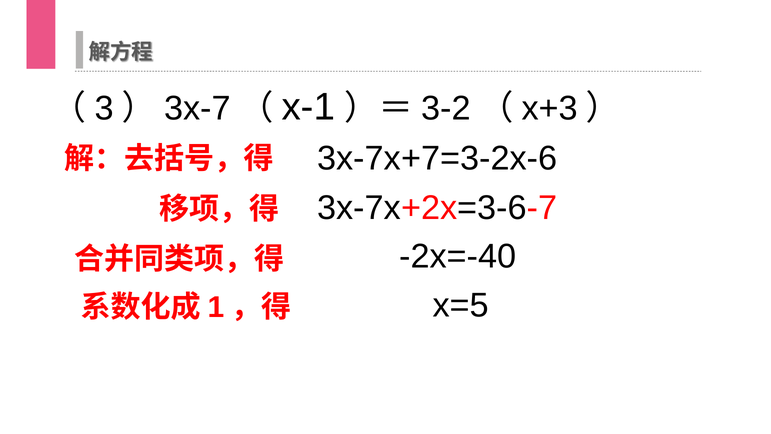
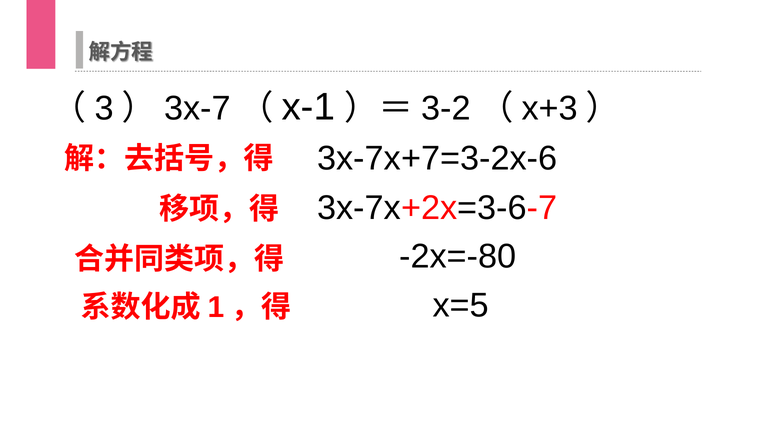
-2x=-40: -2x=-40 -> -2x=-80 (458, 256)
